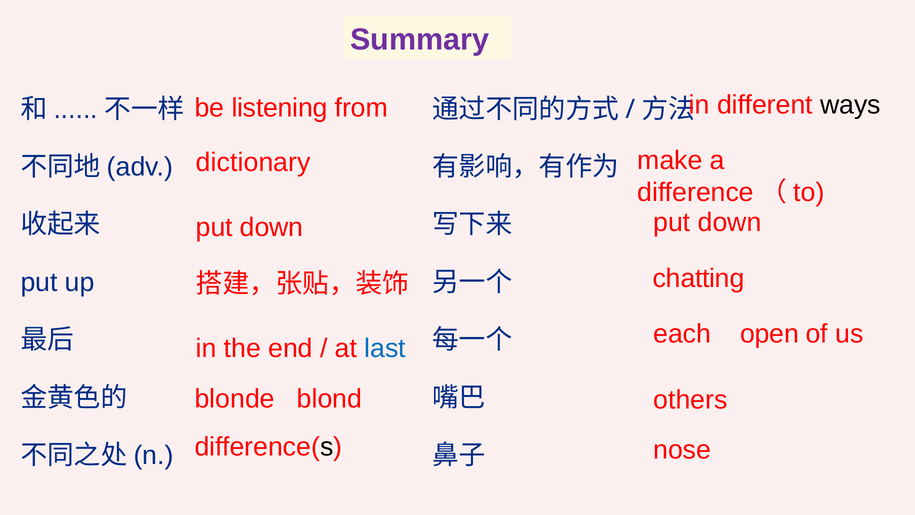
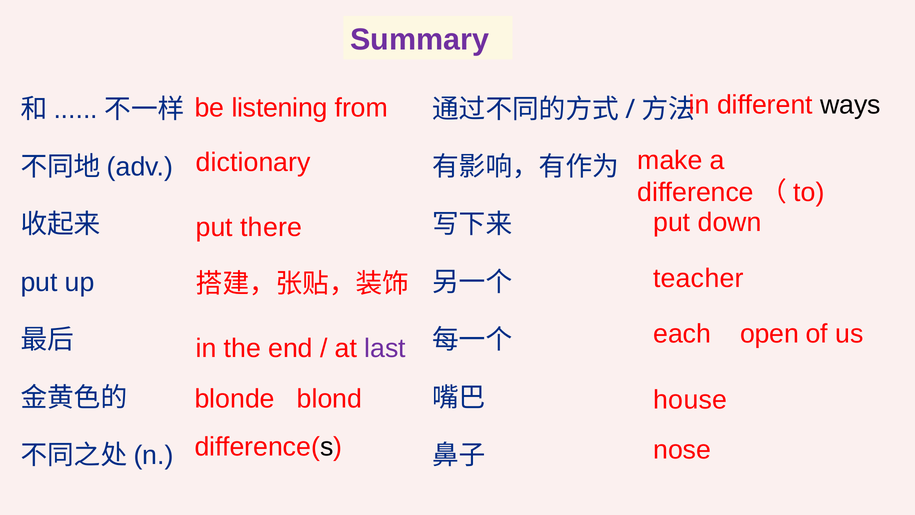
down: down -> there (271, 227)
chatting: chatting -> teacher (698, 278)
last colour: blue -> purple (385, 348)
others: others -> house (690, 400)
